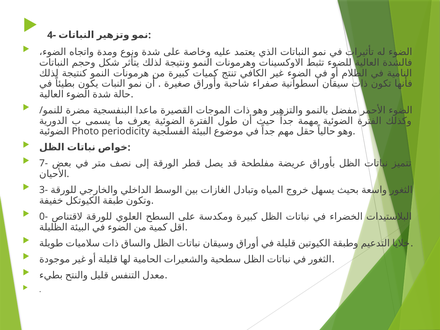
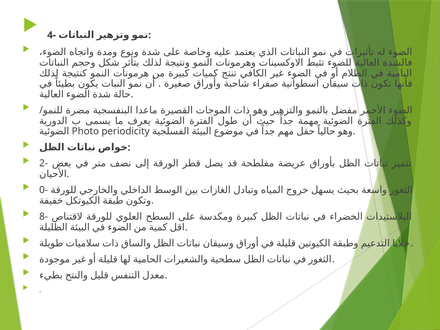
7-: 7- -> 2- (44, 163)
3-: 3- -> 0- (44, 190)
0-: 0- -> 8- (44, 217)
